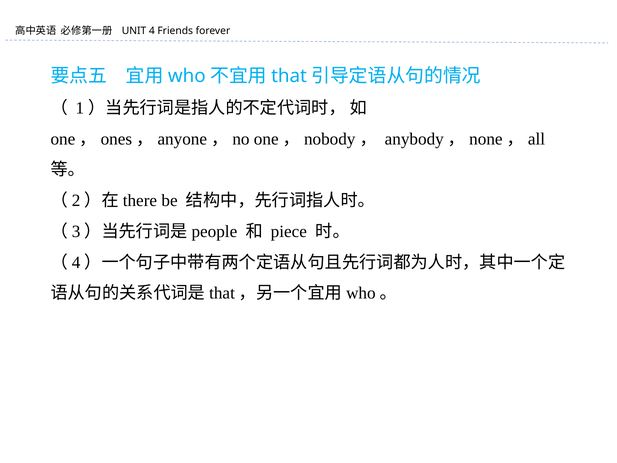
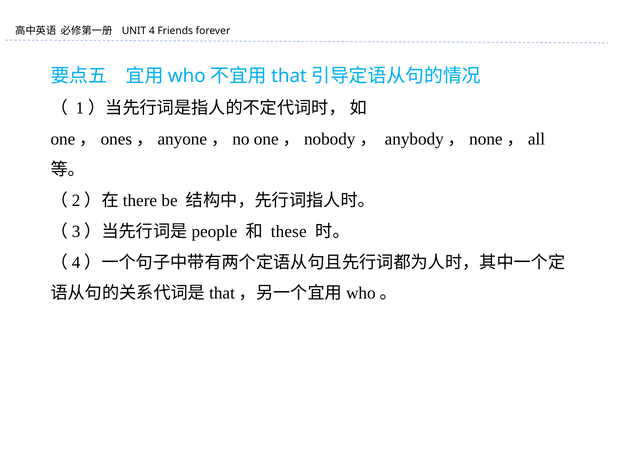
piece: piece -> these (289, 231)
